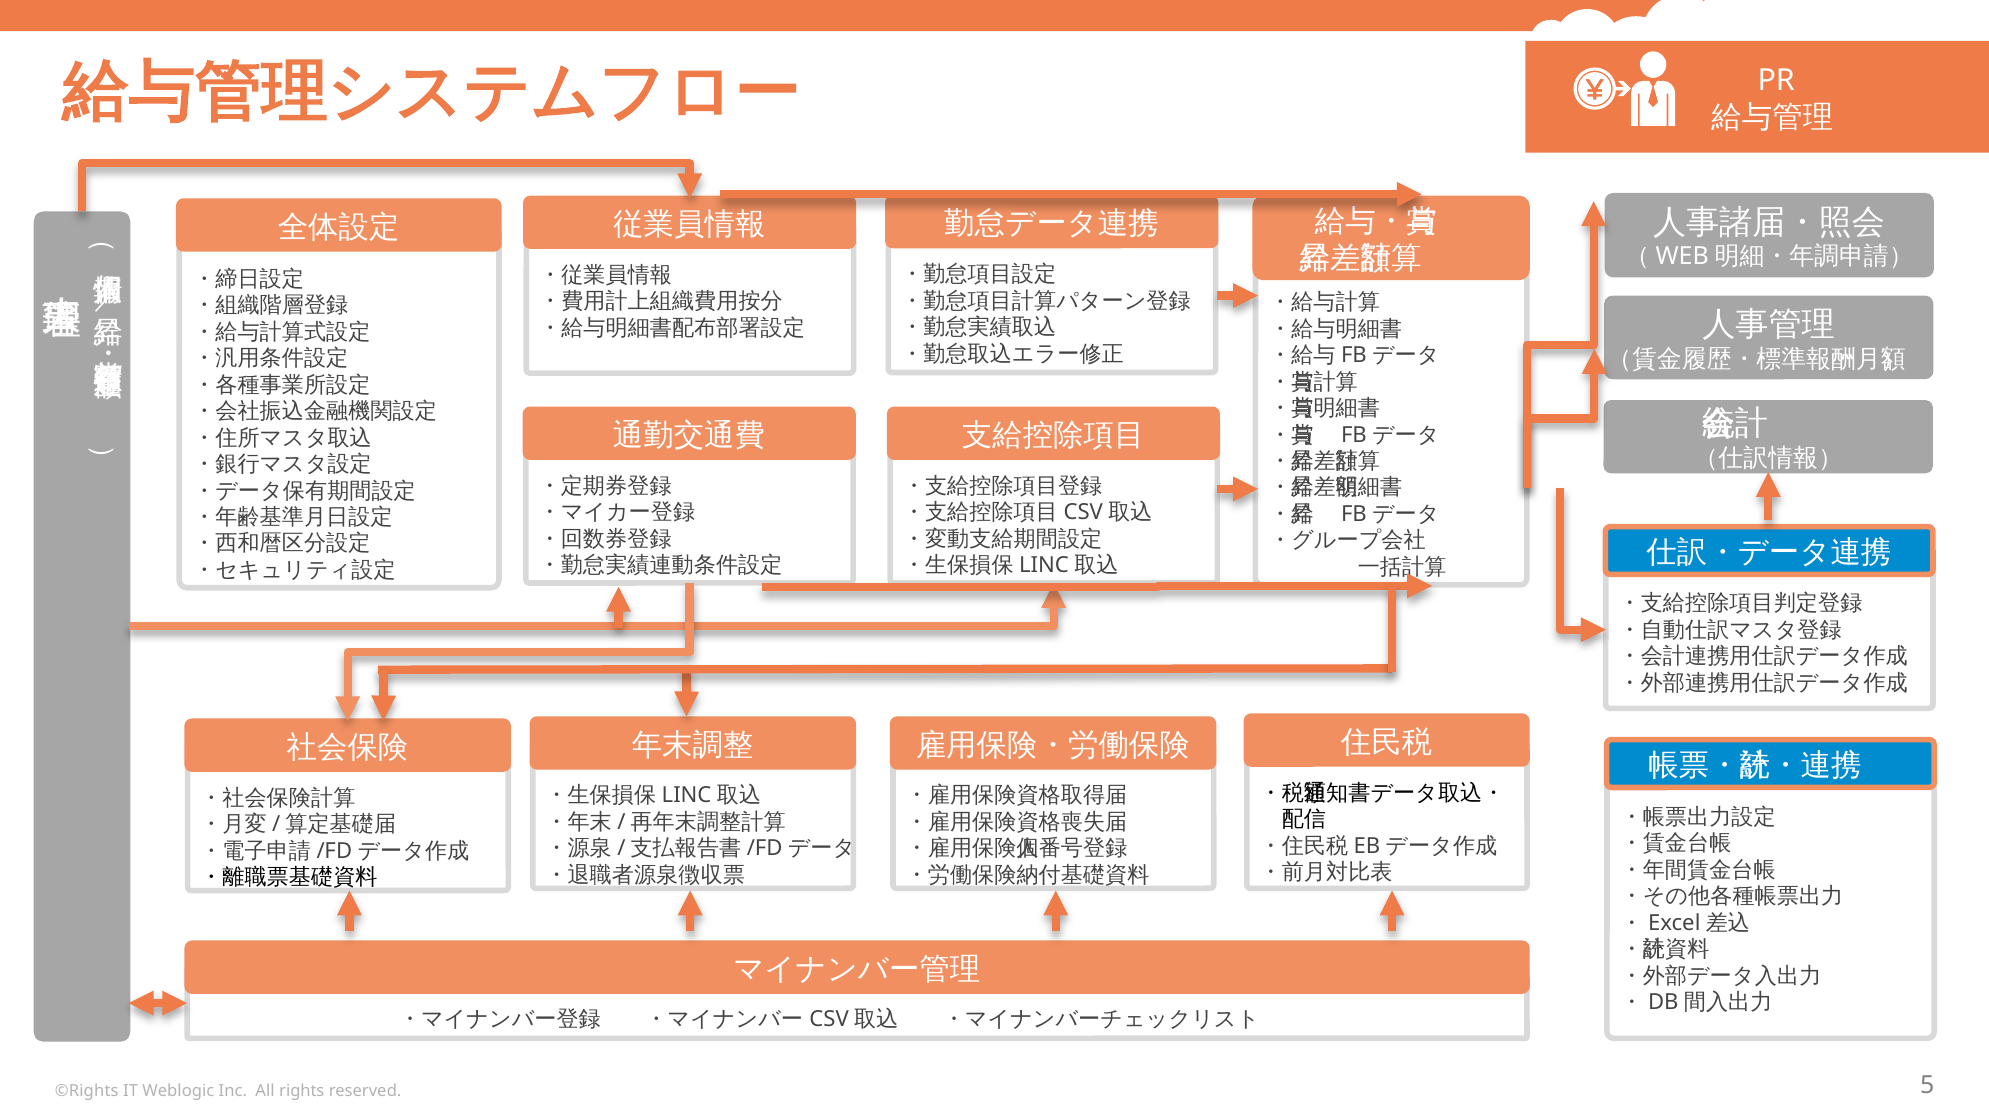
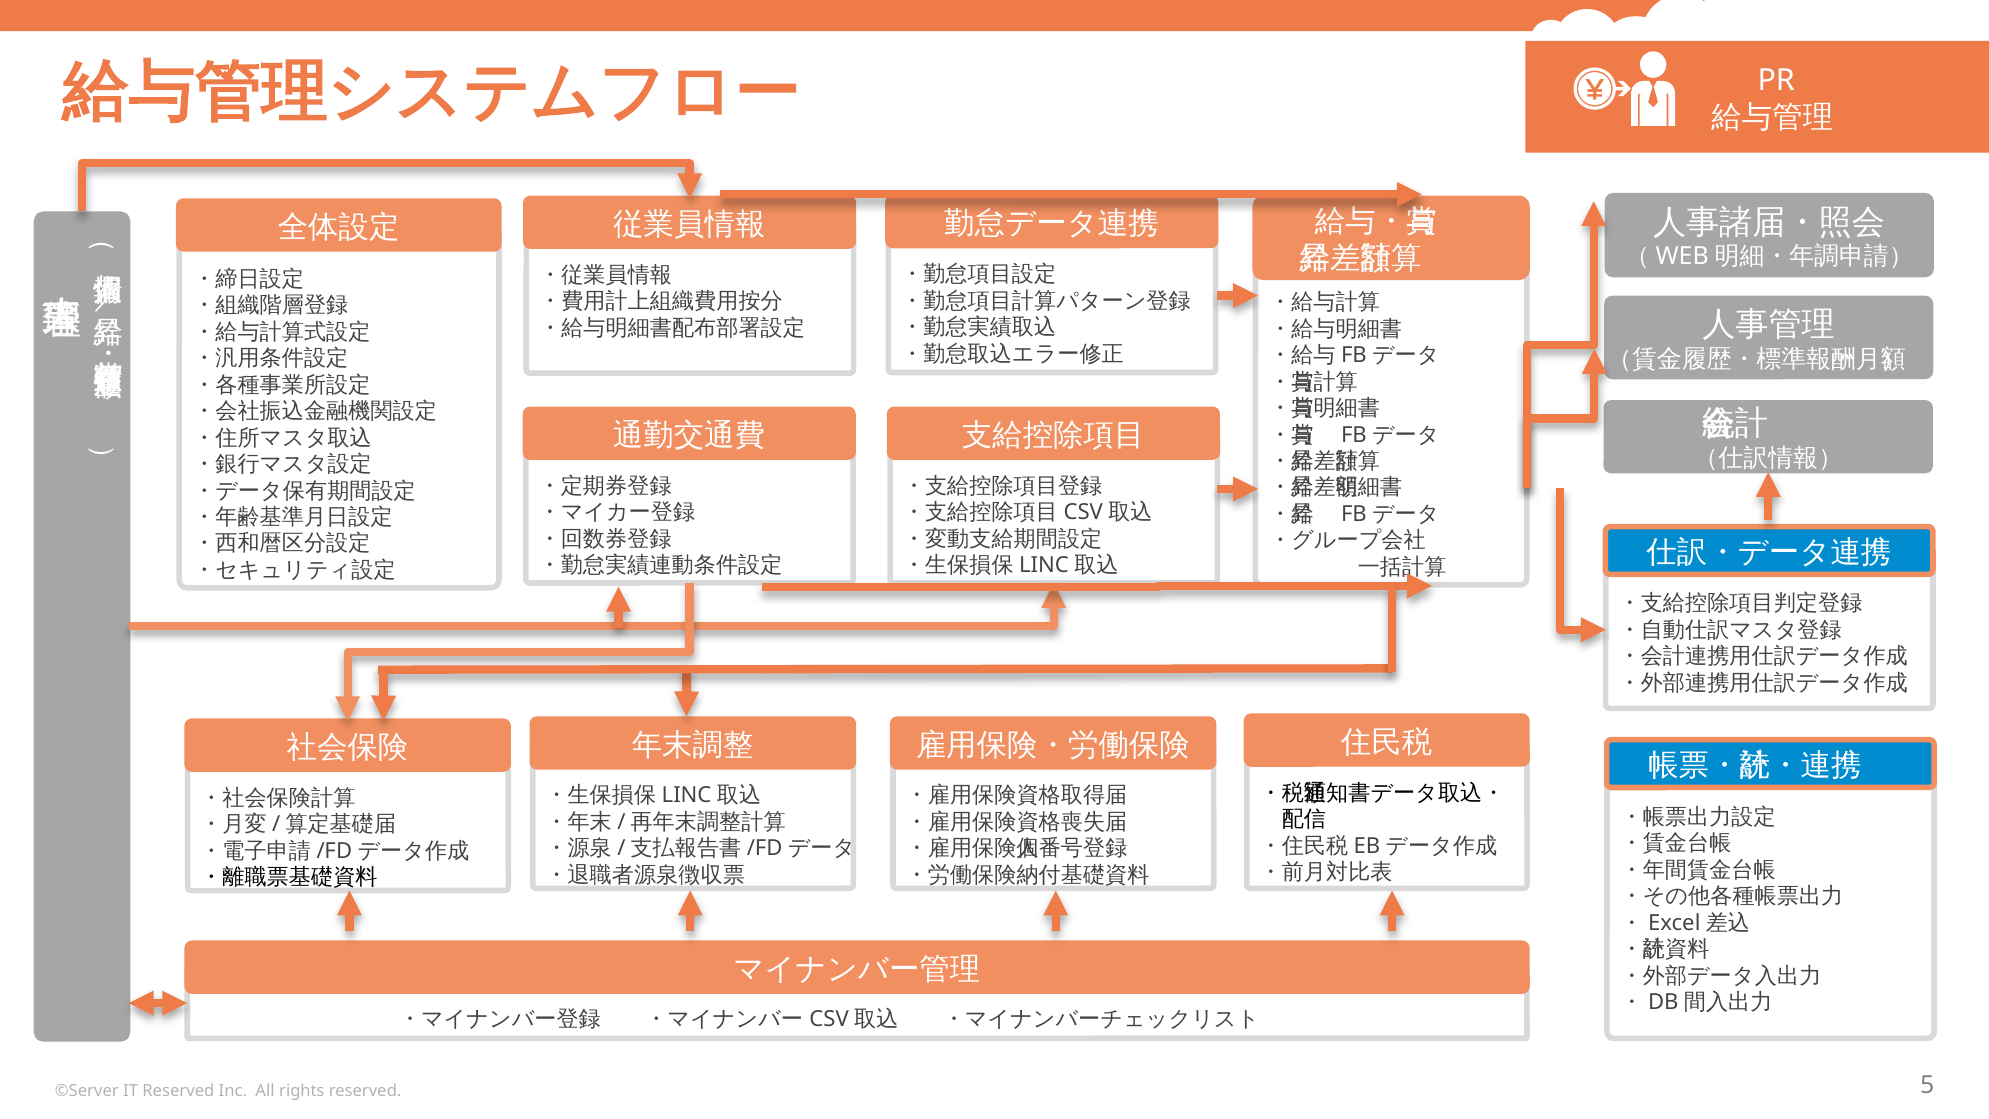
©Rights: ©Rights -> ©Server (87, 1091)
IT Weblogic: Weblogic -> Reserved (178, 1091)
